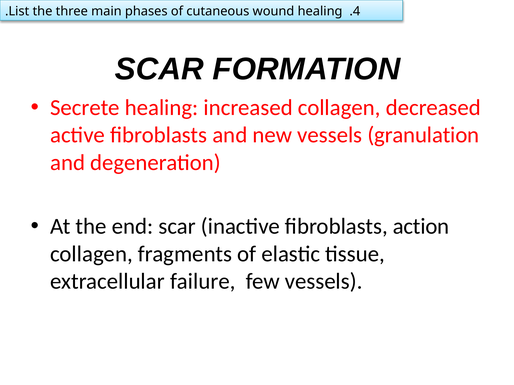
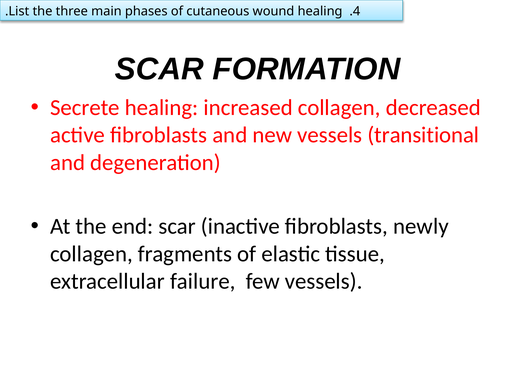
granulation: granulation -> transitional (423, 135)
action: action -> newly (421, 227)
